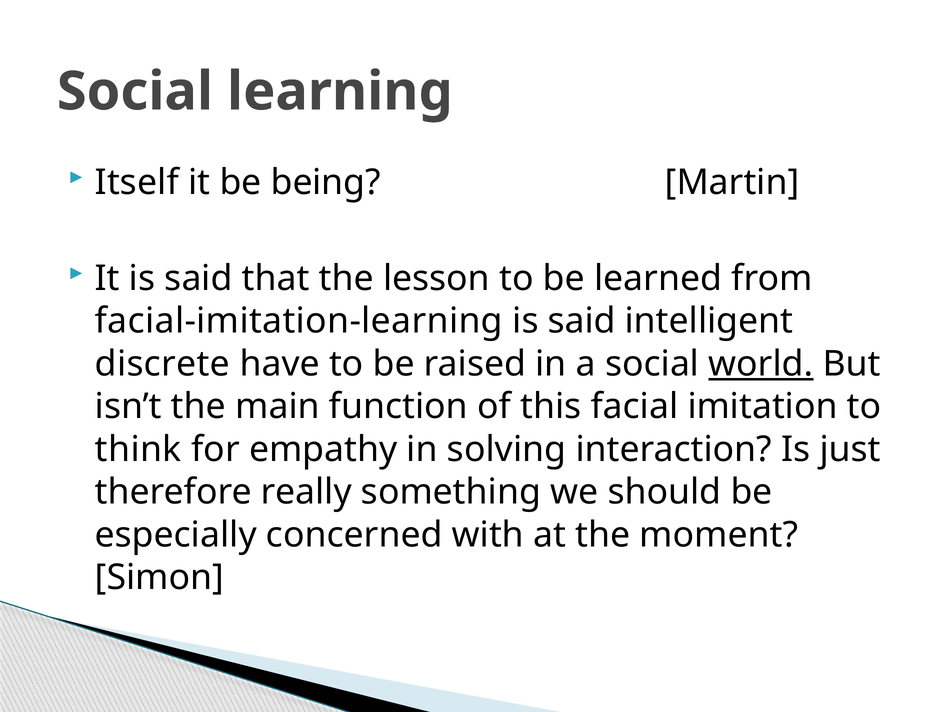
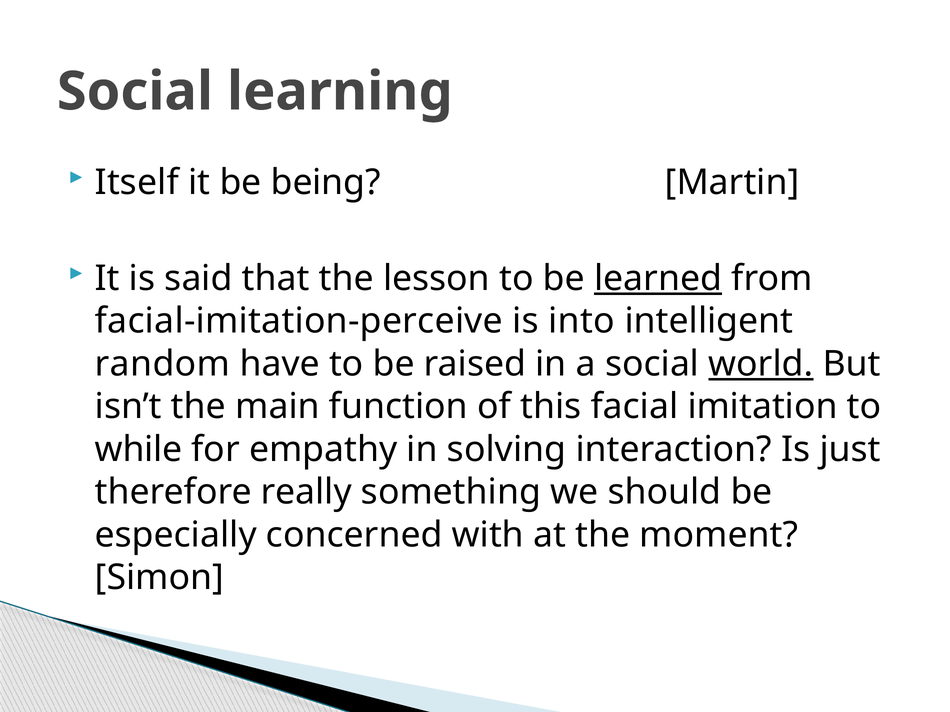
learned underline: none -> present (658, 279)
facial-imitation-learning: facial-imitation-learning -> facial-imitation-perceive (299, 321)
said: said -> into (582, 321)
discrete: discrete -> random (162, 364)
think: think -> while (139, 450)
